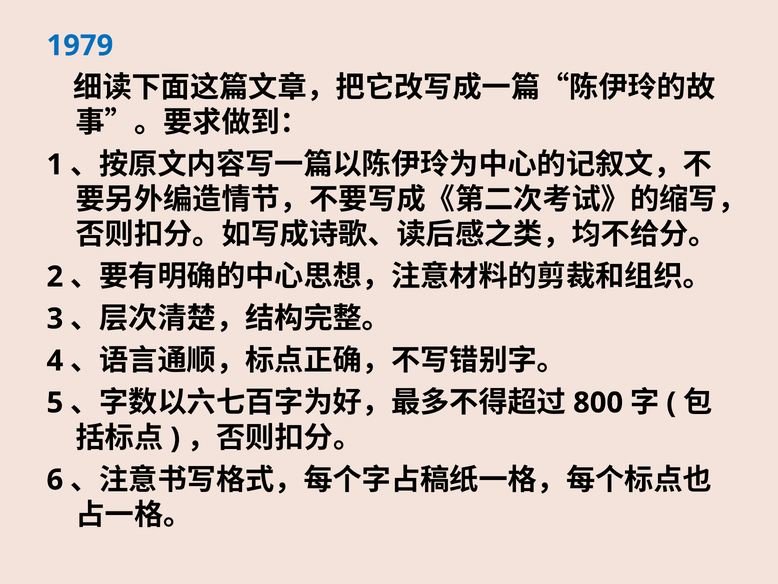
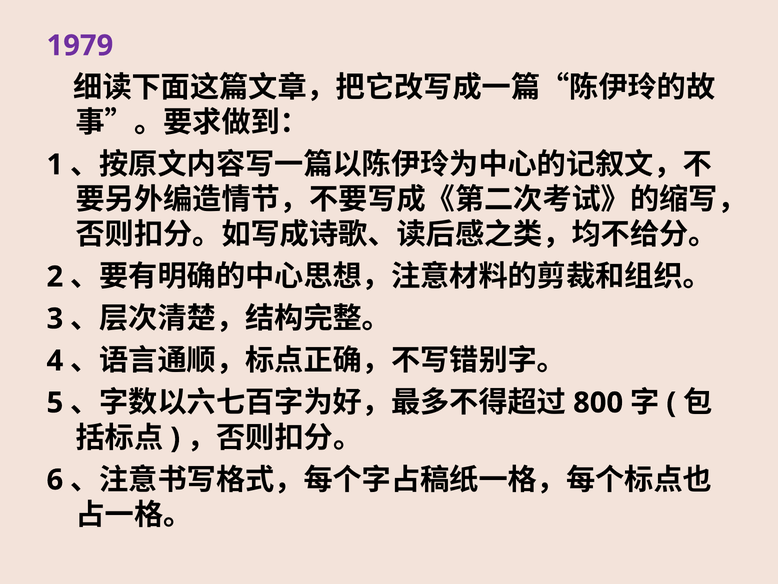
1979 colour: blue -> purple (80, 46)
